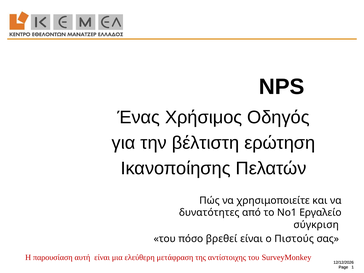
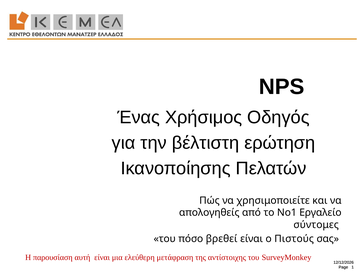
δυνατότητες: δυνατότητες -> απολογηθείς (209, 213)
σύγκριση: σύγκριση -> σύντομες (316, 225)
